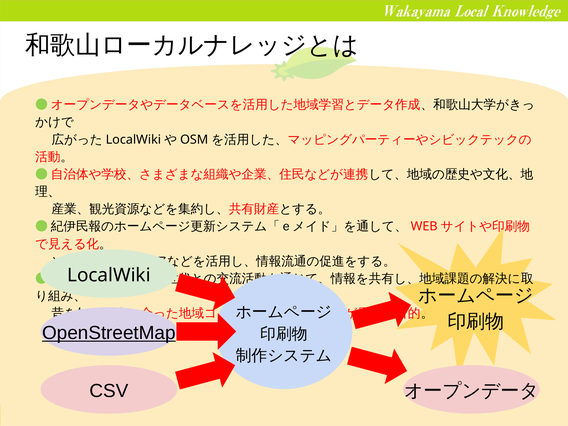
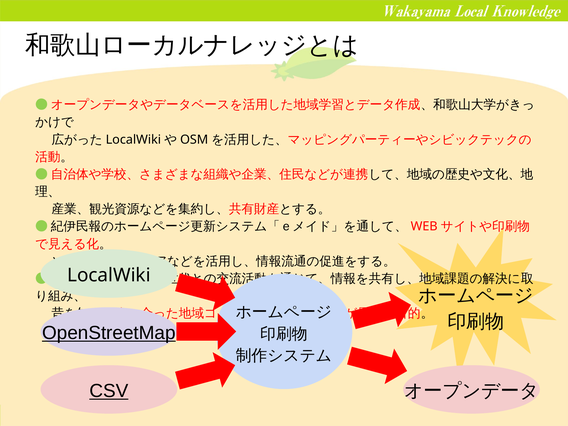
CSV underline: none -> present (109, 391)
